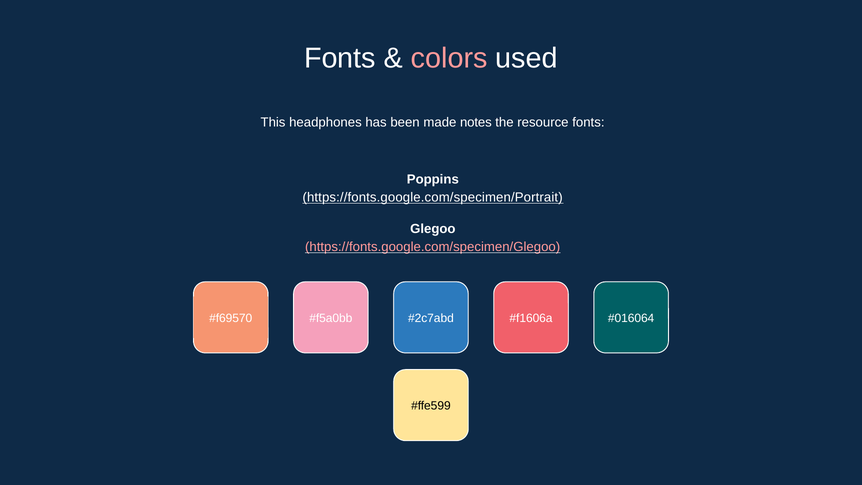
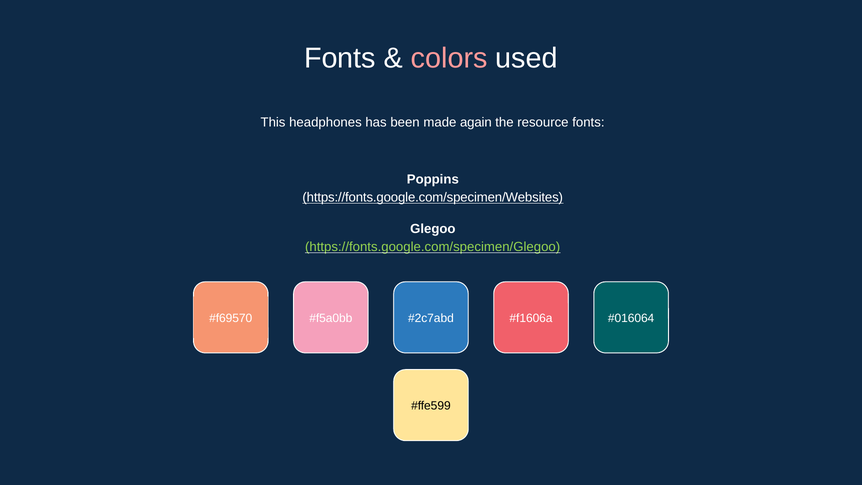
notes: notes -> again (476, 122)
https://fonts.google.com/specimen/Portrait: https://fonts.google.com/specimen/Portrait -> https://fonts.google.com/specimen/Websites (433, 197)
https://fonts.google.com/specimen/Glegoo colour: pink -> light green (433, 247)
